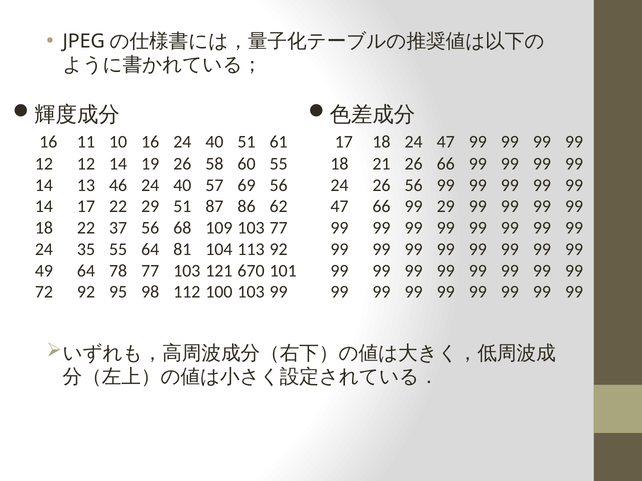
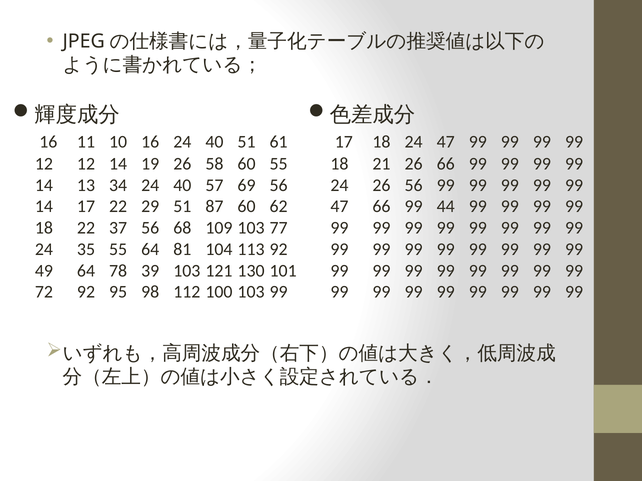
46: 46 -> 34 (118, 185)
87 86: 86 -> 60 (247, 207)
99 29: 29 -> 44 (446, 207)
78 77: 77 -> 39 (150, 271)
670: 670 -> 130 (251, 271)
